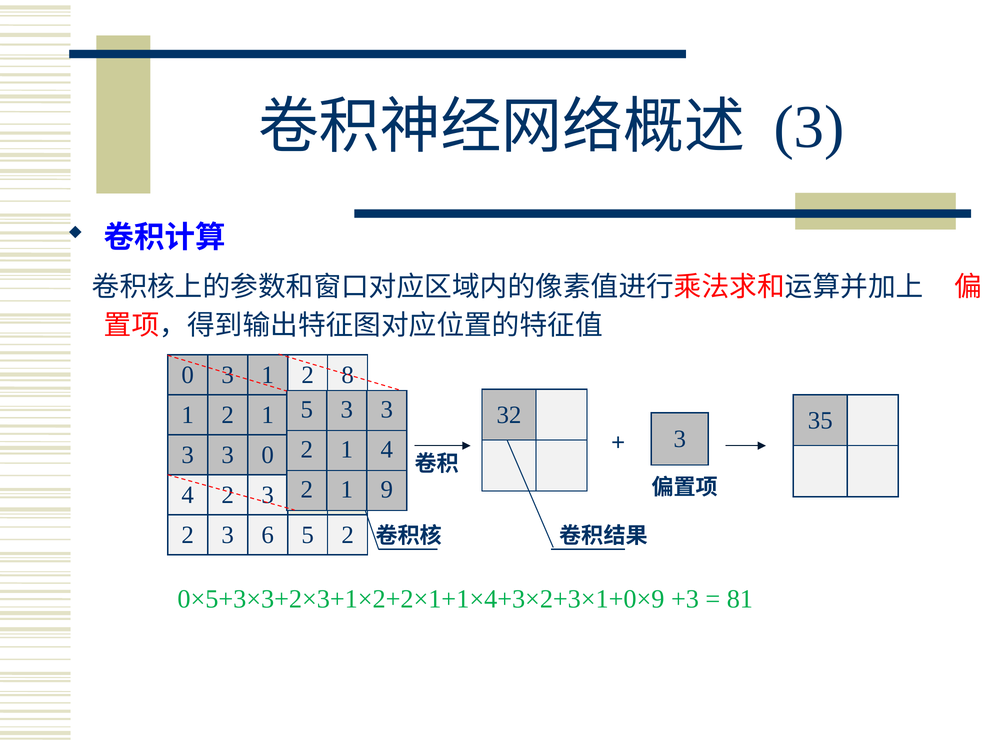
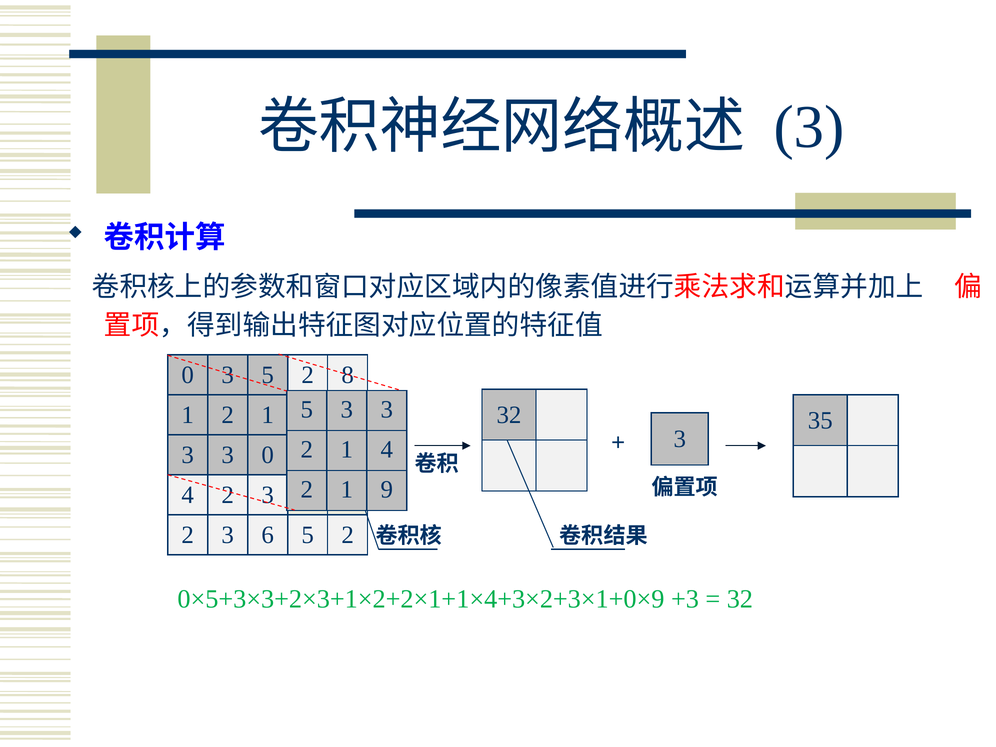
3 1: 1 -> 5 (268, 375)
81: 81 -> 32 (740, 599)
